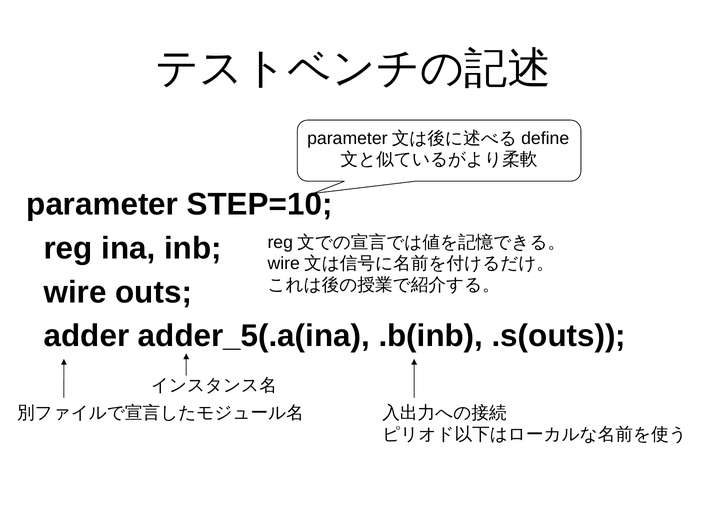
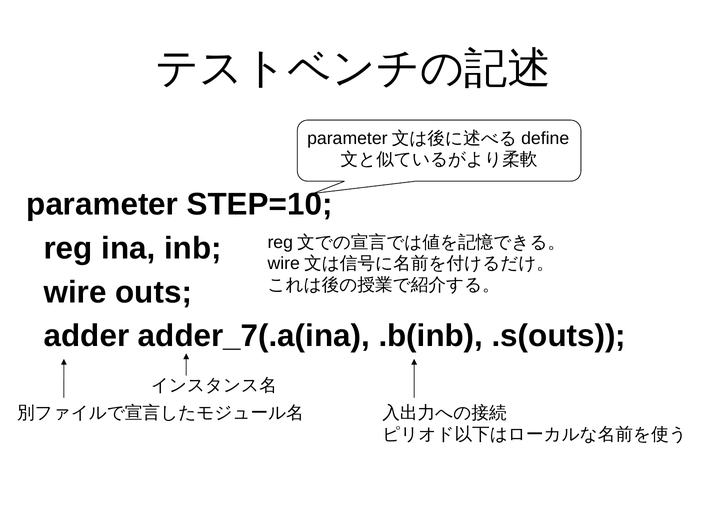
adder_5(.a(ina: adder_5(.a(ina -> adder_7(.a(ina (254, 336)
